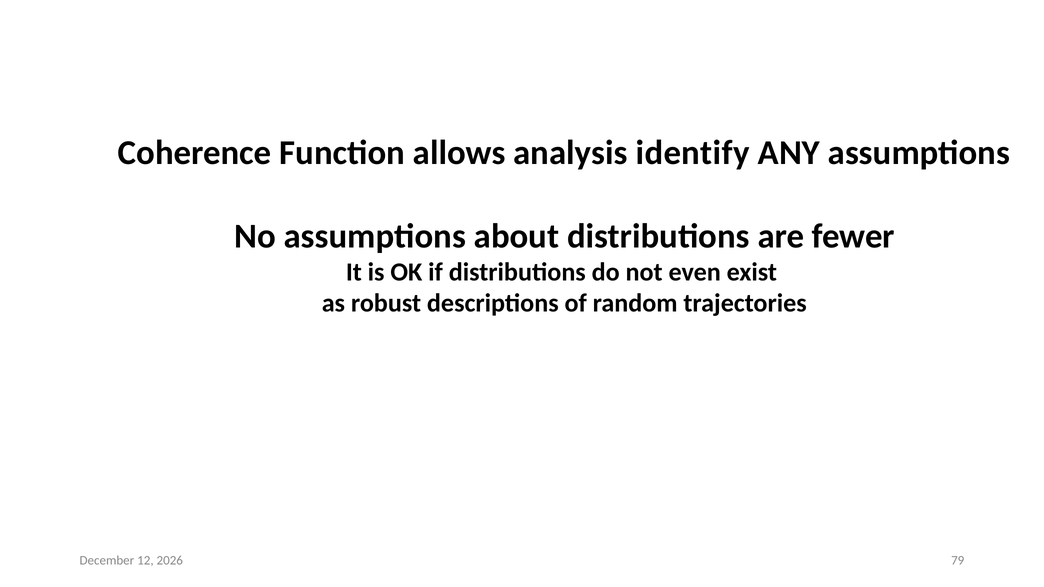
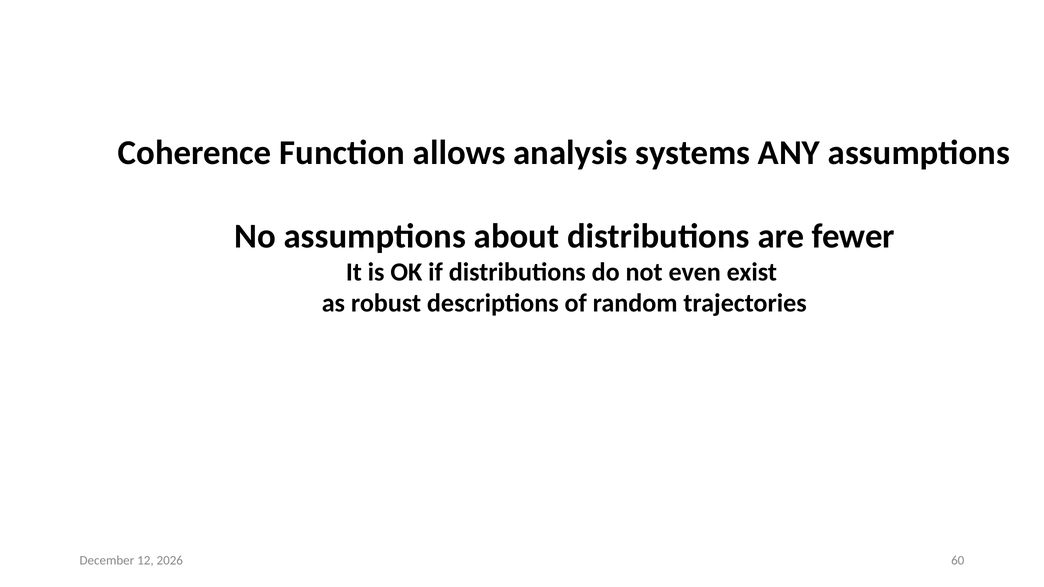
identify: identify -> systems (693, 153)
79: 79 -> 60 (958, 561)
